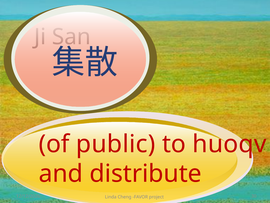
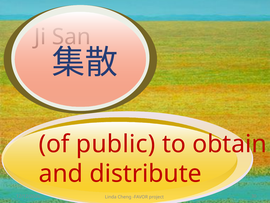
huoqv: huoqv -> obtain (230, 144)
